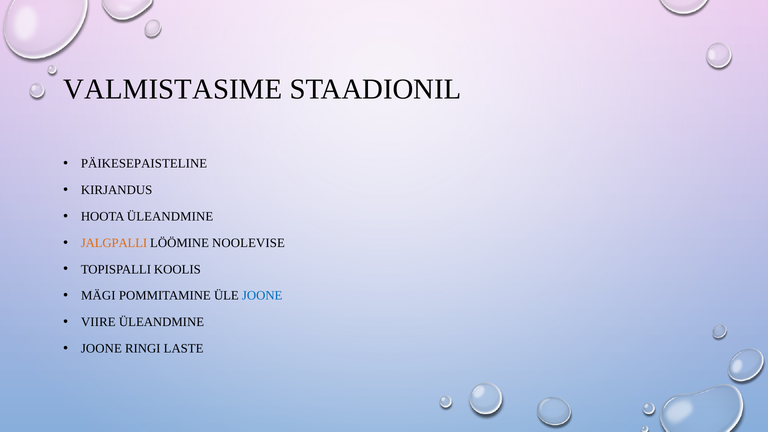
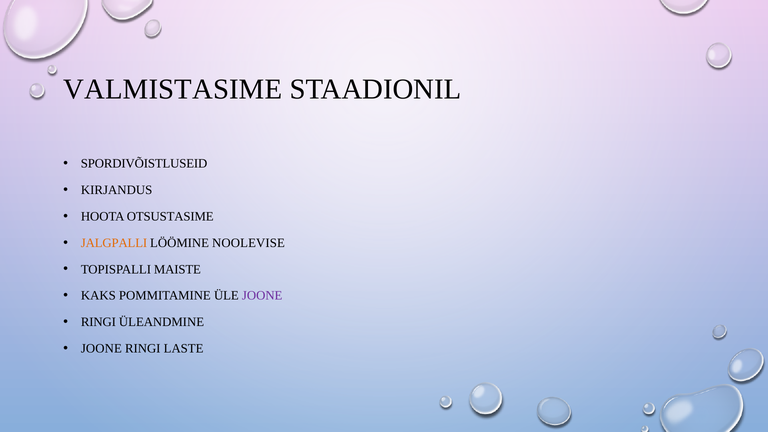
PÄIKESEPAISTELINE: PÄIKESEPAISTELINE -> SPORDIVÕISTLUSEID (144, 164)
HOOTA ÜLEANDMINE: ÜLEANDMINE -> OTSUSTASIME (170, 216)
KOOLIS: KOOLIS -> MAISTE (177, 269)
MÄGI: MÄGI -> KAKS (98, 296)
JOONE colour: blue -> purple (262, 296)
VIIRE: VIIRE -> RINGI (98, 322)
